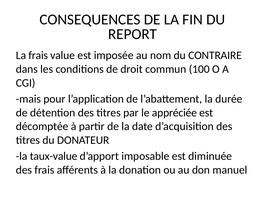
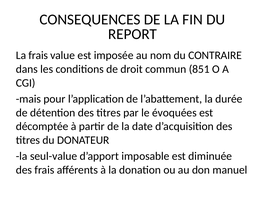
100: 100 -> 851 (199, 69)
appréciée: appréciée -> évoquées (174, 112)
taux-value: taux-value -> seul-value (54, 156)
